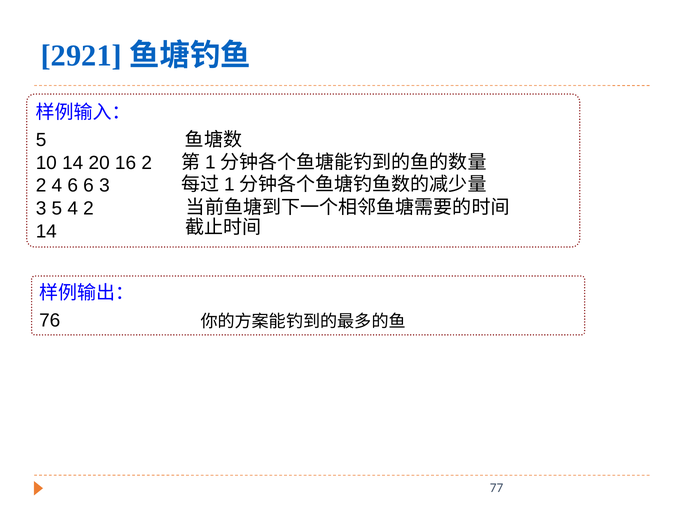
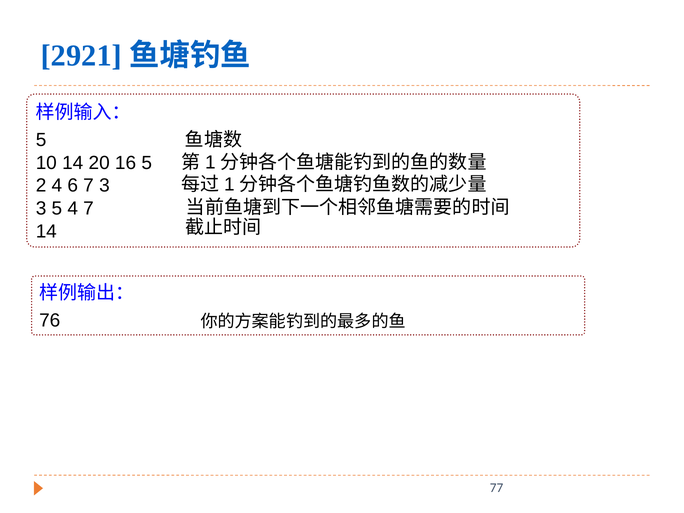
16 2: 2 -> 5 (147, 163)
6 6: 6 -> 7 (89, 186)
4 2: 2 -> 7 (89, 208)
